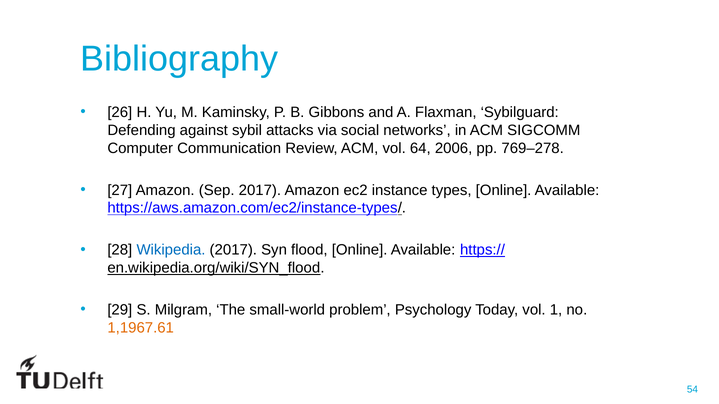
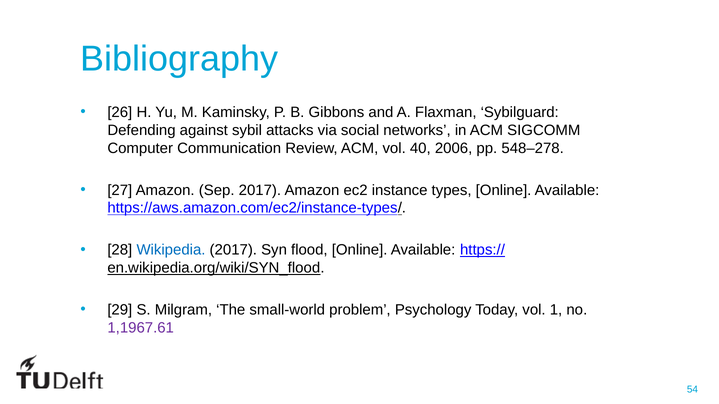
64: 64 -> 40 (420, 148)
769–278: 769–278 -> 548–278 (533, 148)
1,1967.61 colour: orange -> purple (141, 328)
